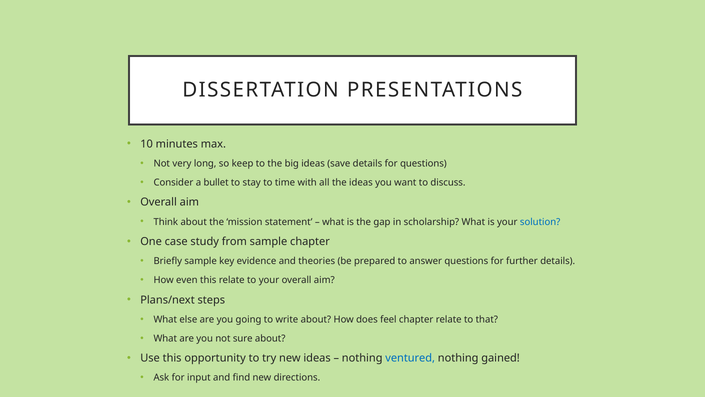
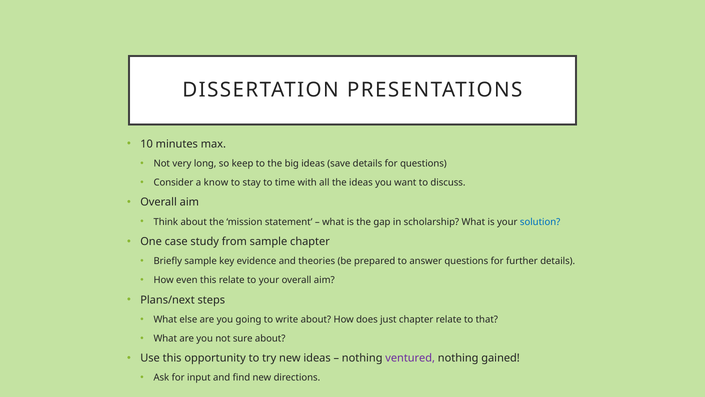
bullet: bullet -> know (216, 182)
feel: feel -> just (388, 319)
ventured colour: blue -> purple (410, 358)
